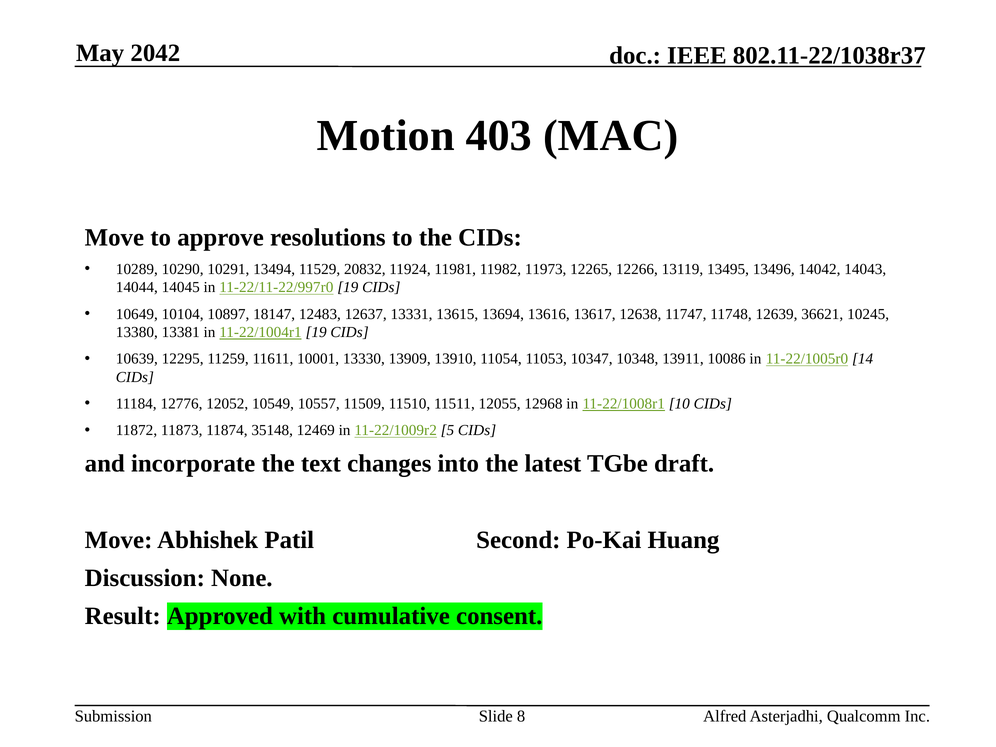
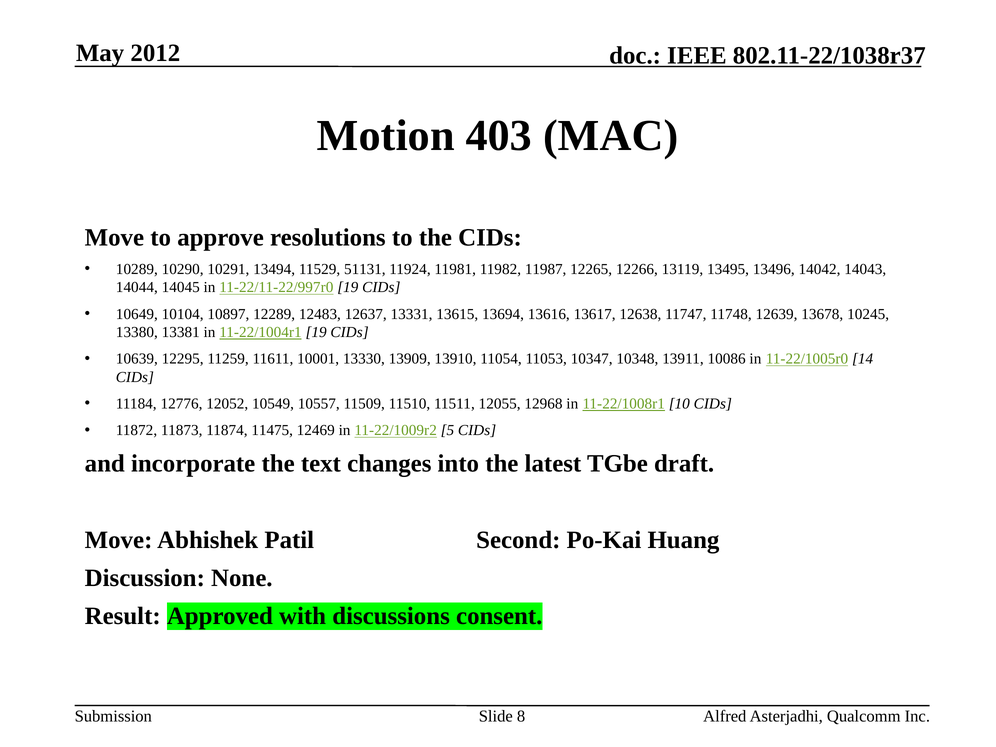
2042: 2042 -> 2012 (155, 53)
20832: 20832 -> 51131 (365, 269)
11973: 11973 -> 11987 (546, 269)
18147: 18147 -> 12289 (274, 314)
36621: 36621 -> 13678 (822, 314)
35148: 35148 -> 11475 (272, 430)
cumulative: cumulative -> discussions (391, 616)
